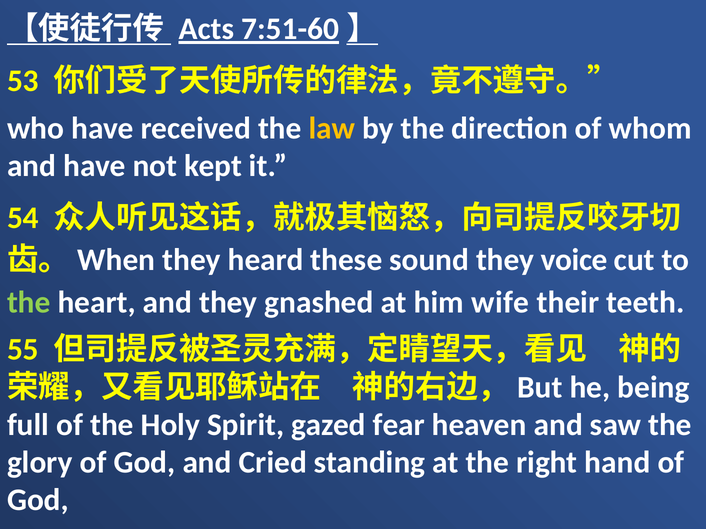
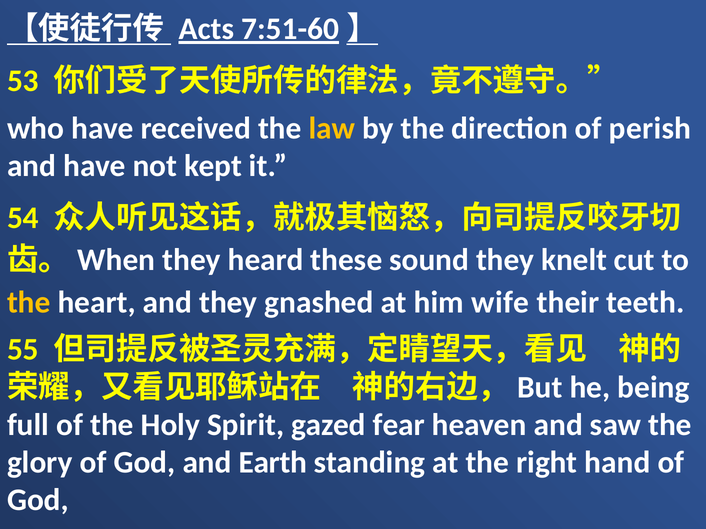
whom: whom -> perish (650, 129)
voice: voice -> knelt (574, 260)
the colour: light green -> yellow (29, 302)
Cried: Cried -> Earth (273, 463)
